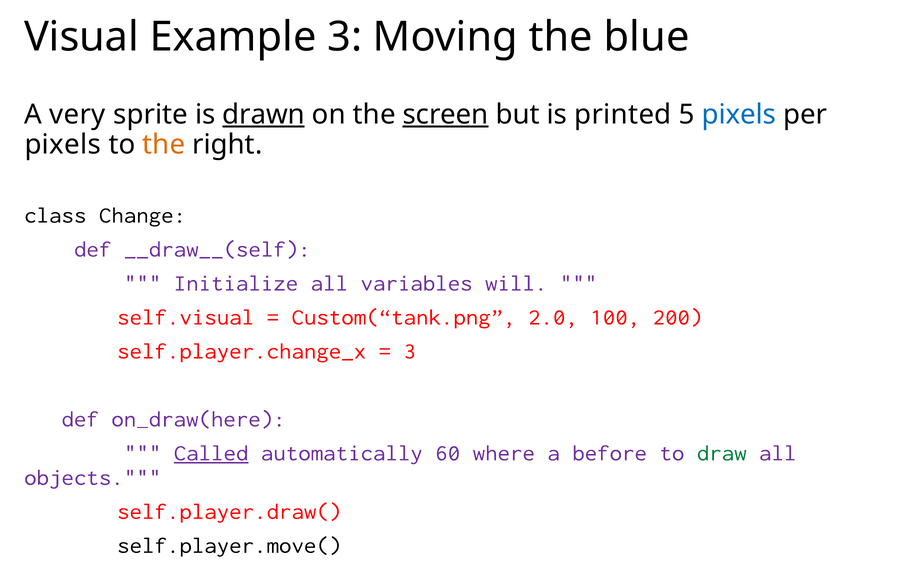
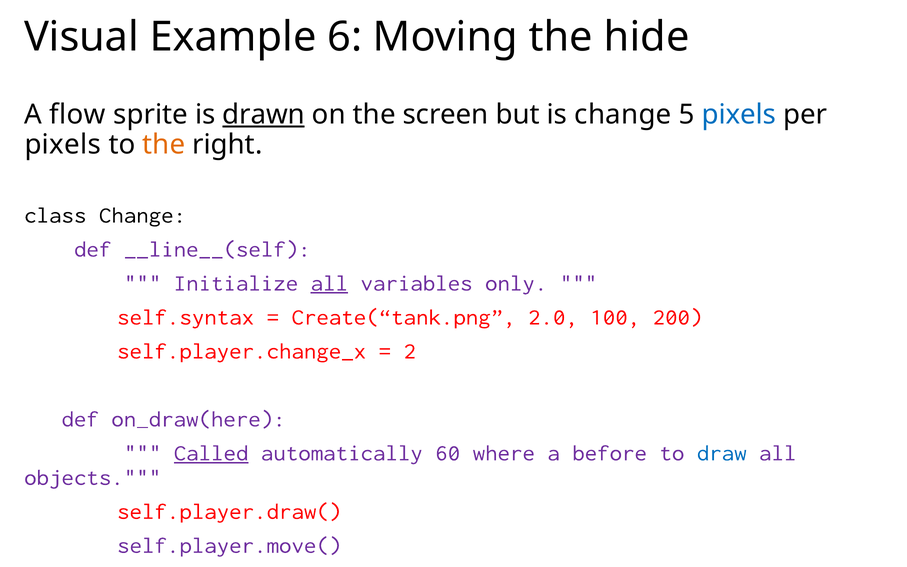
Example 3: 3 -> 6 (345, 37)
blue: blue -> hide (647, 37)
very: very -> flow (78, 115)
screen underline: present -> none (446, 115)
is printed: printed -> change (623, 115)
__draw__(self: __draw__(self -> __line__(self (217, 249)
all underline: none -> present (329, 283)
will: will -> only (516, 283)
self.visual: self.visual -> self.syntax (186, 317)
Custom(“tank.png: Custom(“tank.png -> Create(“tank.png (404, 317)
3: 3 -> 2 (410, 351)
draw colour: green -> blue (722, 453)
self.player.move( colour: black -> purple (229, 545)
